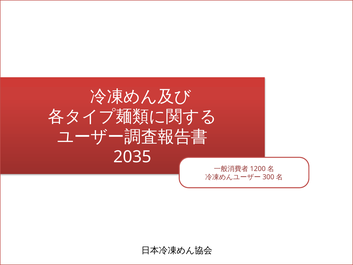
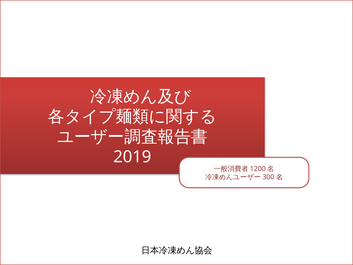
2035: 2035 -> 2019 (132, 157)
